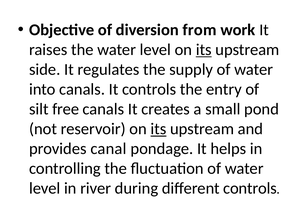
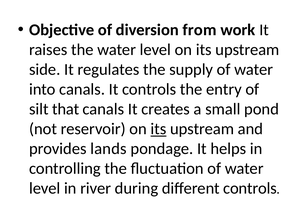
its underline: present -> none (204, 50)
free: free -> that (66, 109)
canal: canal -> lands (108, 149)
